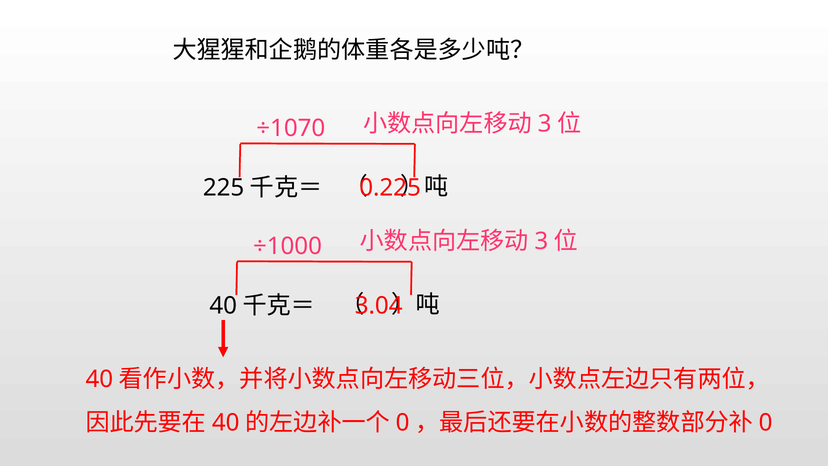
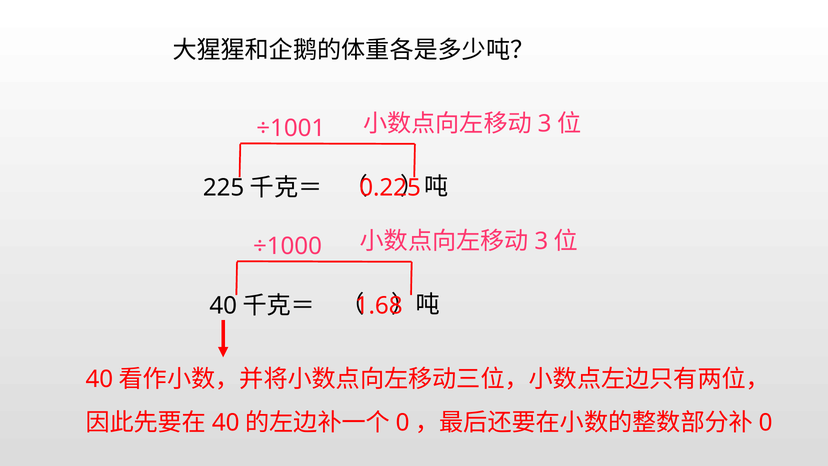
÷1070: ÷1070 -> ÷1001 (291, 128)
3.04: 3.04 -> 1.68 (379, 305)
